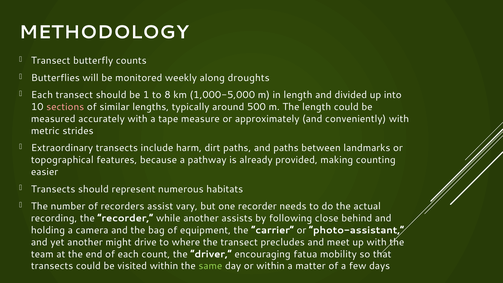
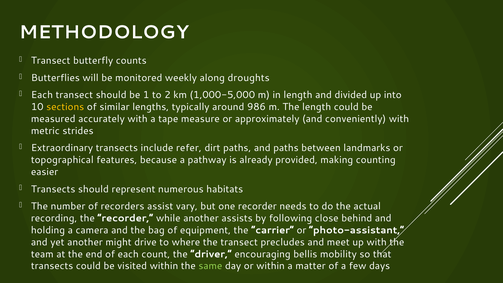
8: 8 -> 2 (168, 95)
sections colour: pink -> yellow (65, 107)
500: 500 -> 986 (256, 107)
harm: harm -> refer (189, 148)
fatua: fatua -> bellis (305, 254)
